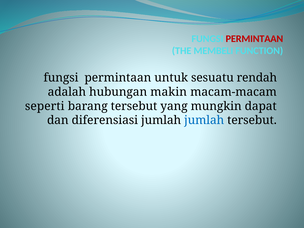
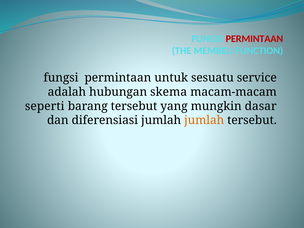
rendah: rendah -> service (257, 78)
makin: makin -> skema (169, 92)
dapat: dapat -> dasar (261, 106)
jumlah colour: blue -> orange (204, 120)
